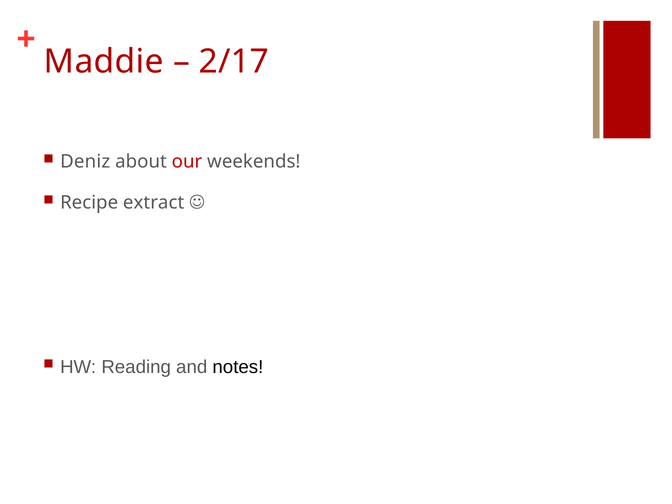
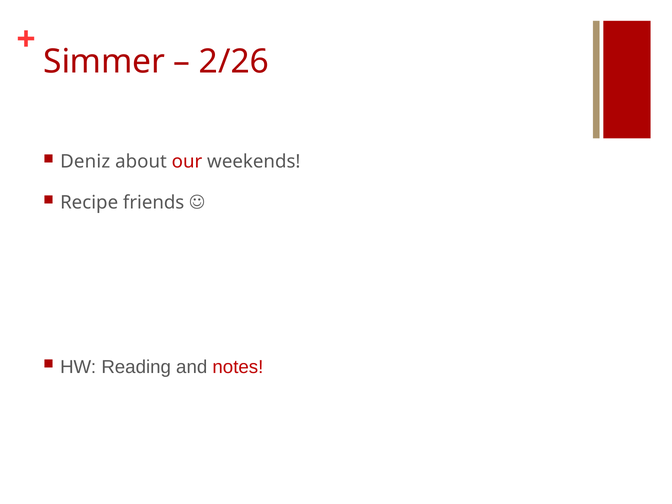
Maddie: Maddie -> Simmer (104, 61)
2/17: 2/17 -> 2/26 (234, 61)
extract: extract -> friends (154, 203)
notes colour: black -> red (238, 367)
